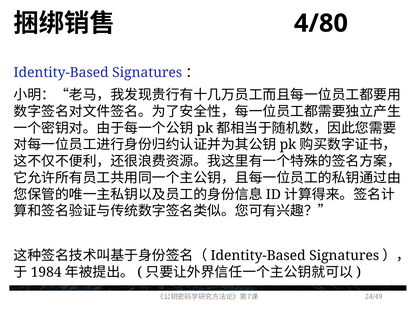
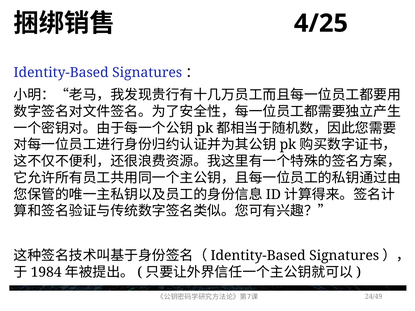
4/80: 4/80 -> 4/25 (321, 23)
